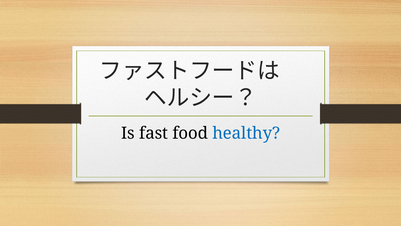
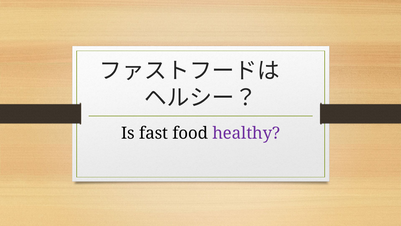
healthy colour: blue -> purple (246, 133)
